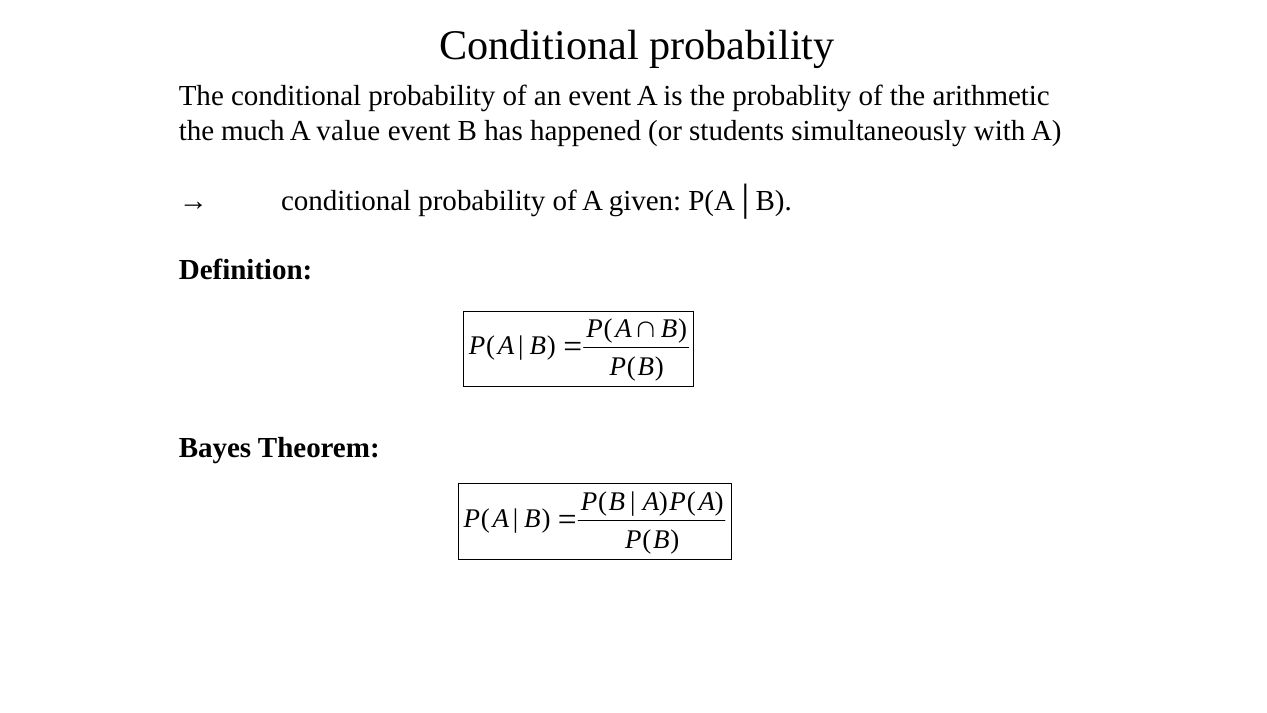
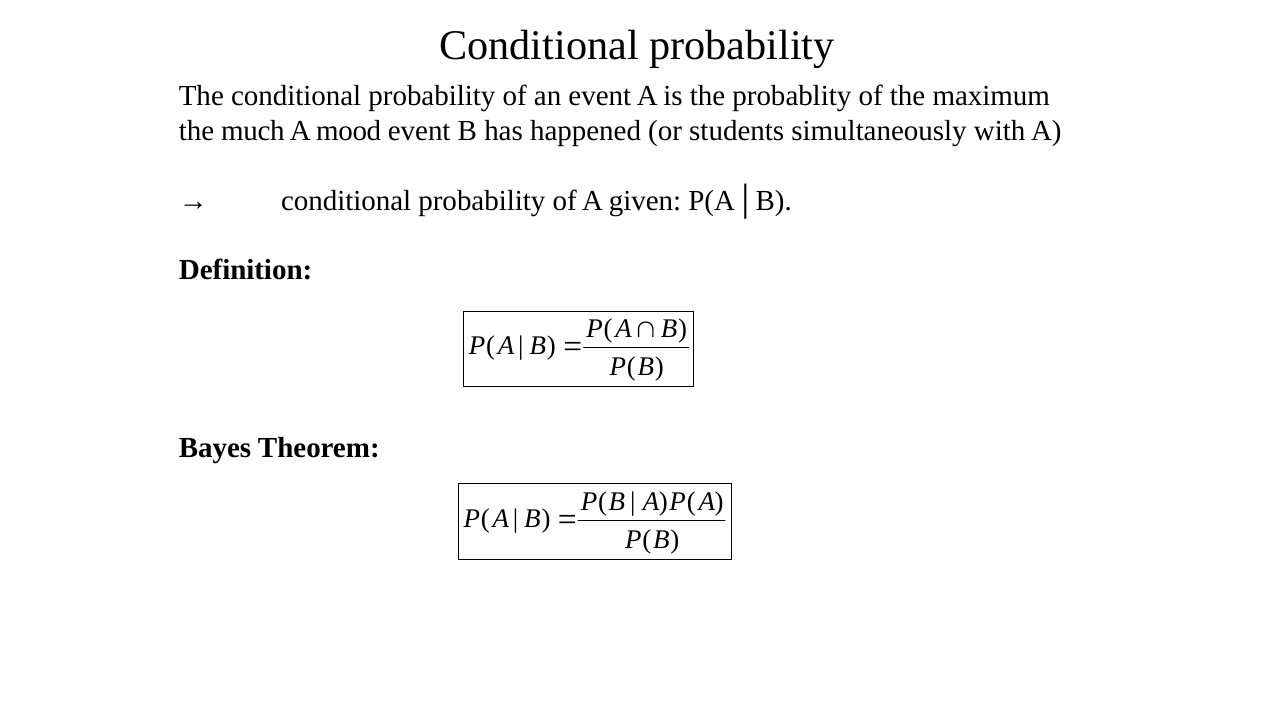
arithmetic: arithmetic -> maximum (991, 96)
value: value -> mood (349, 131)
